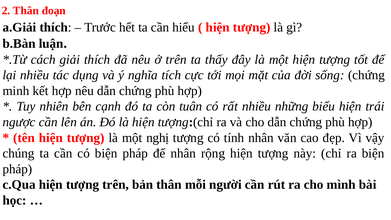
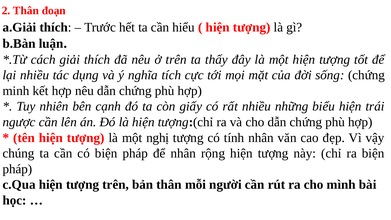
tuân: tuân -> giấy (191, 106)
